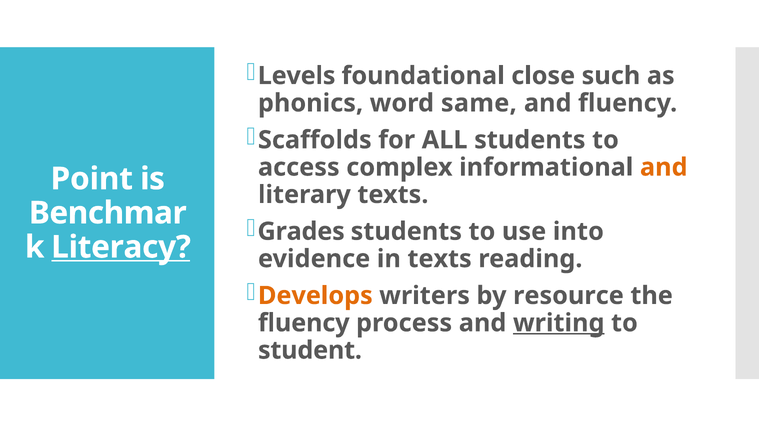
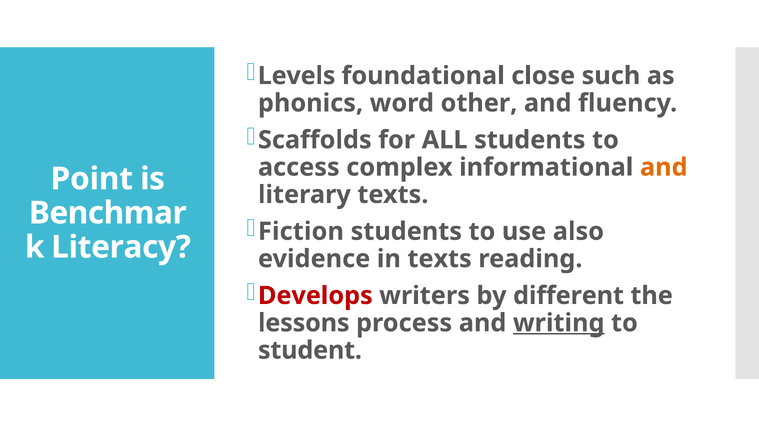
same: same -> other (479, 103)
Grades: Grades -> Fiction (301, 231)
into: into -> also (578, 231)
Literacy underline: present -> none (121, 247)
Develops colour: orange -> red (315, 296)
resource: resource -> different (569, 296)
fluency: fluency -> lessons (304, 323)
